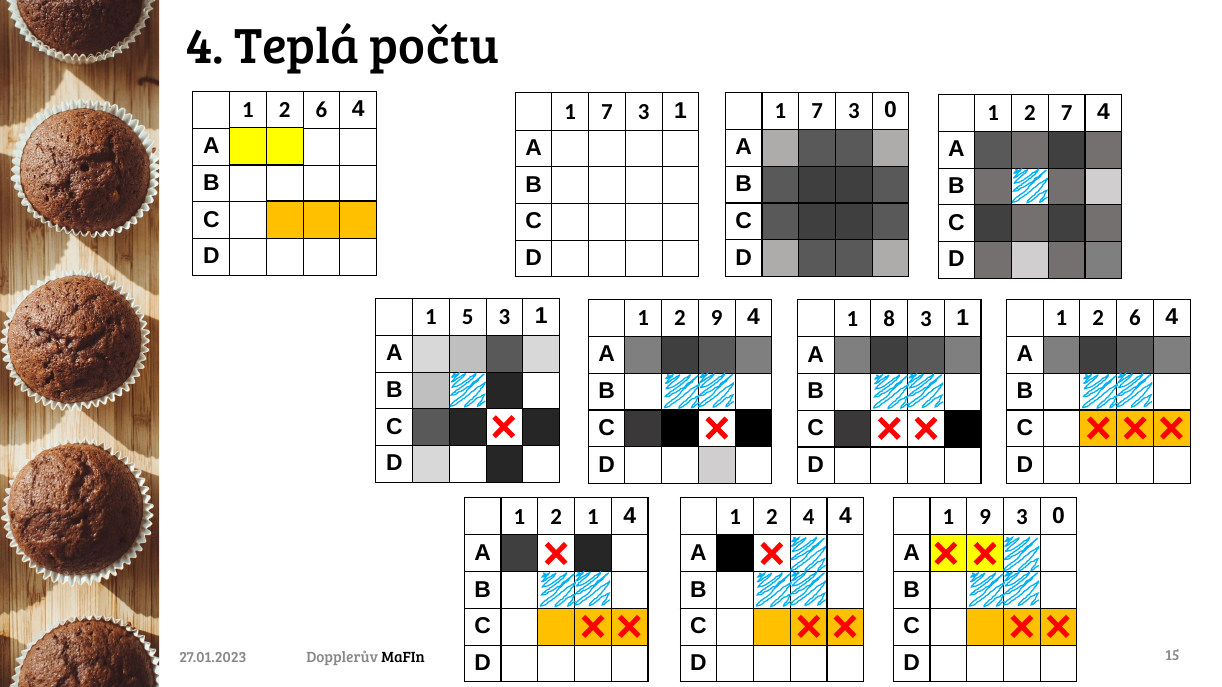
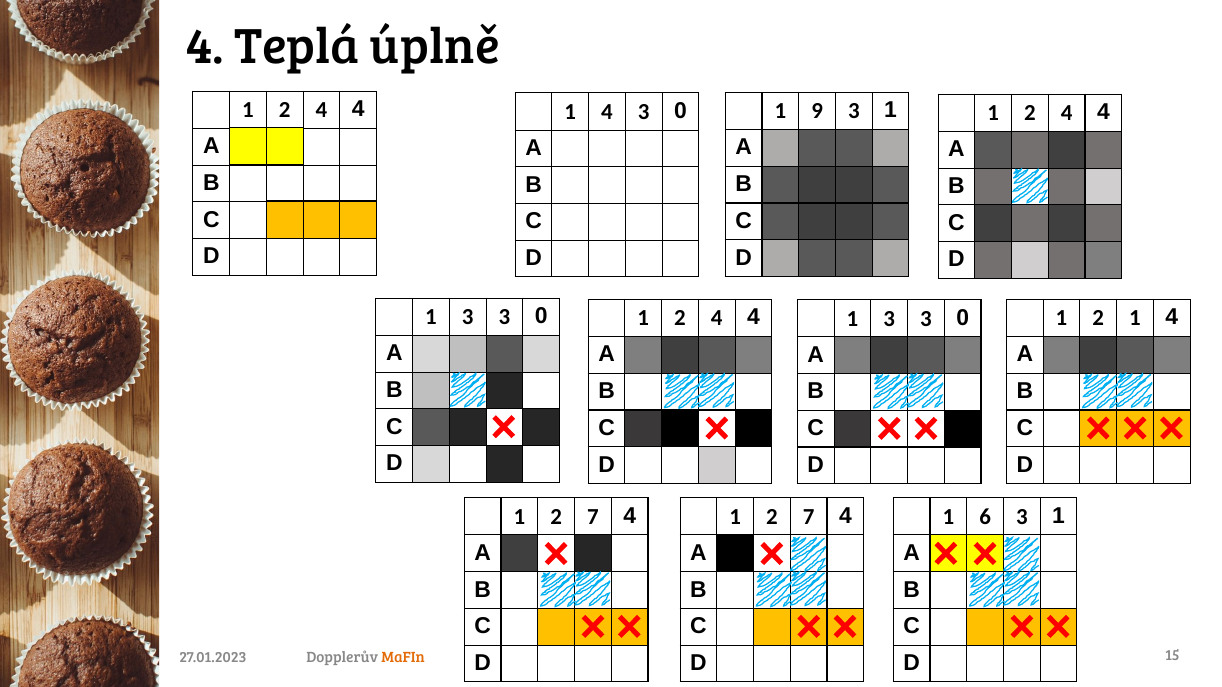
počtu: počtu -> úplně (435, 47)
6: 6 -> 4 (321, 110)
7: 7 -> 9 (817, 111)
0: 0 -> 1 (891, 110)
7: 7 -> 4 (607, 112)
1: 1 -> 0 (681, 111)
7: 7 -> 4 (1067, 113)
5: 5 -> 3 (468, 317)
1: 1 -> 0 (541, 316)
9: 9 -> 4 (717, 318)
6: 6 -> 1 (1135, 318)
8: 8 -> 3 (889, 319)
1: 1 -> 0 (963, 318)
1: 1 -> 7 (593, 517)
4: 4 -> 7 (809, 517)
1 9: 9 -> 6 (985, 517)
0: 0 -> 1 (1059, 516)
MaFIn colour: black -> orange (403, 658)
